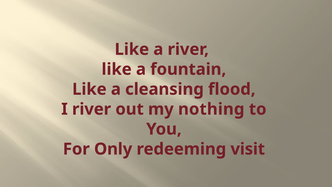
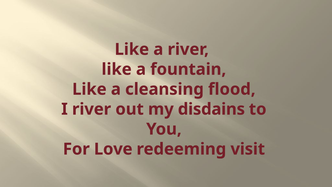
nothing: nothing -> disdains (211, 109)
Only: Only -> Love (113, 149)
